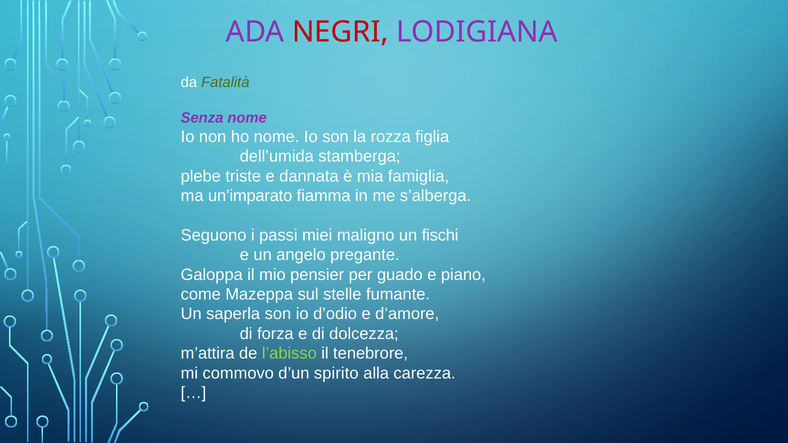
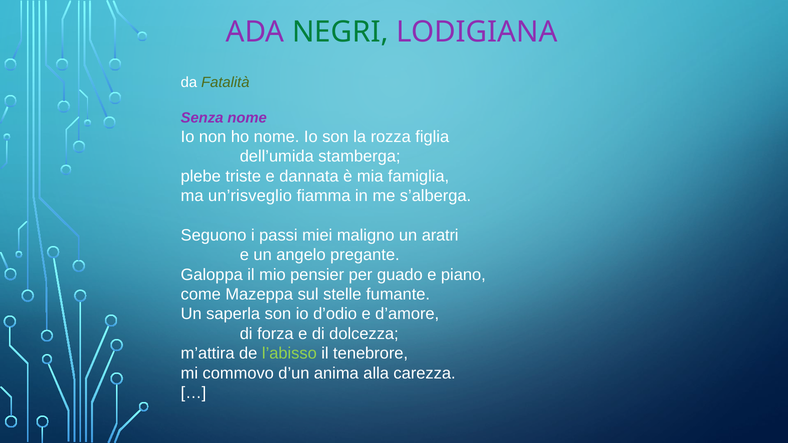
NEGRI colour: red -> green (340, 32)
un’imparato: un’imparato -> un’risveglio (250, 196)
fischi: fischi -> aratri (440, 235)
spirito: spirito -> anima (336, 373)
